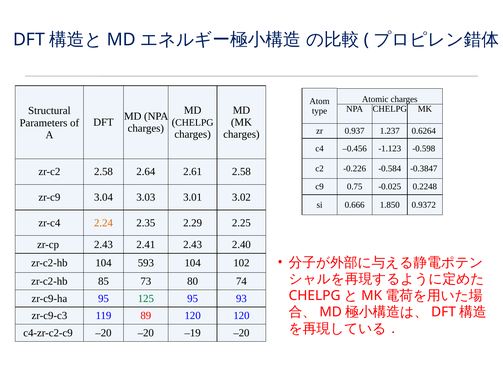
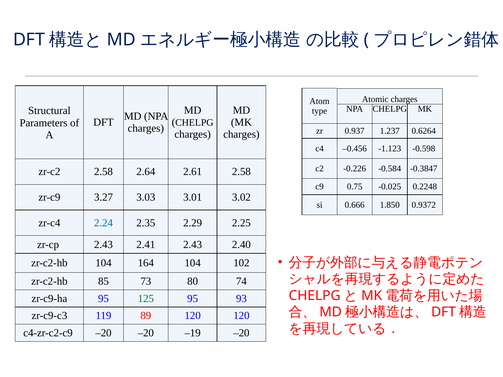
3.04: 3.04 -> 3.27 (103, 197)
2.24 colour: orange -> blue (103, 223)
593: 593 -> 164 (146, 263)
